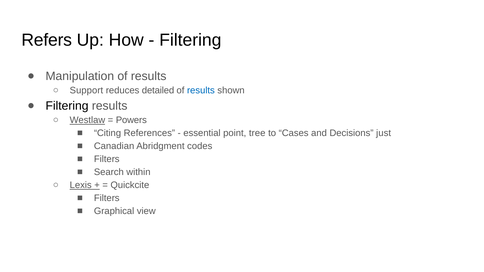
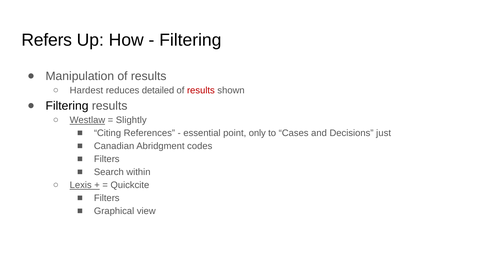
Support: Support -> Hardest (86, 91)
results colour: blue -> red (201, 91)
Powers: Powers -> Slightly (131, 120)
tree: tree -> only (257, 133)
